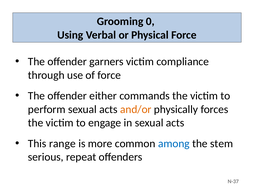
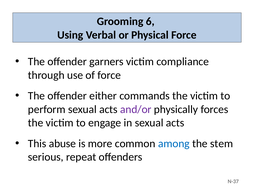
0: 0 -> 6 (150, 22)
and/or colour: orange -> purple (136, 110)
range: range -> abuse (62, 144)
